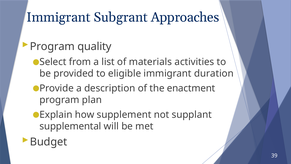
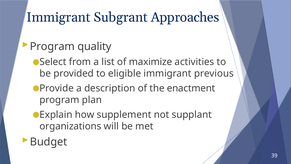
materials: materials -> maximize (151, 62)
duration: duration -> previous (214, 73)
supplemental: supplemental -> organizations (70, 126)
